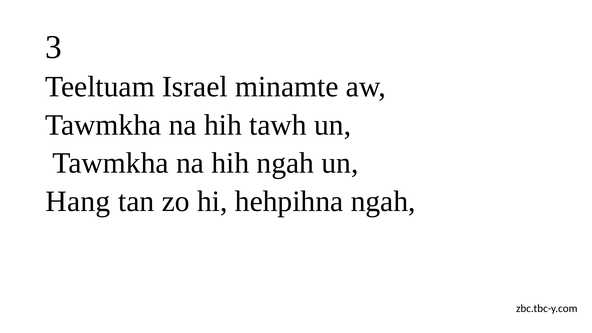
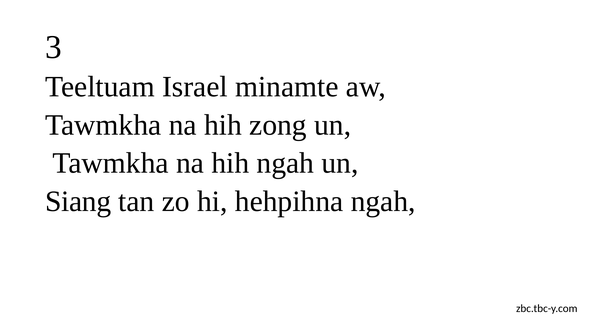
tawh: tawh -> zong (278, 125)
Hang: Hang -> Siang (78, 201)
